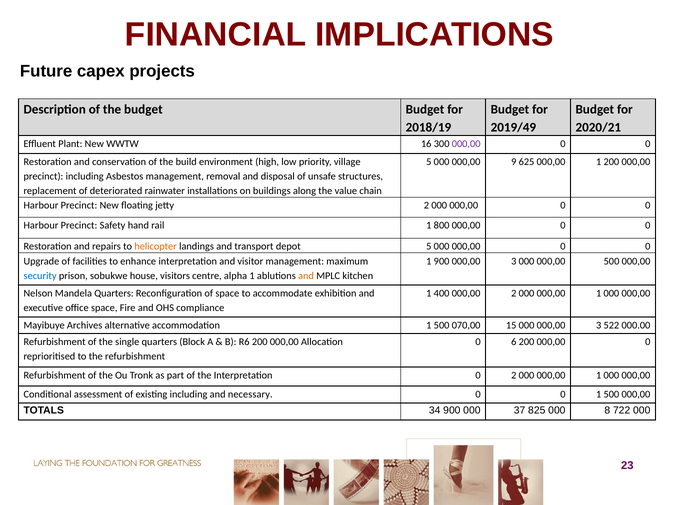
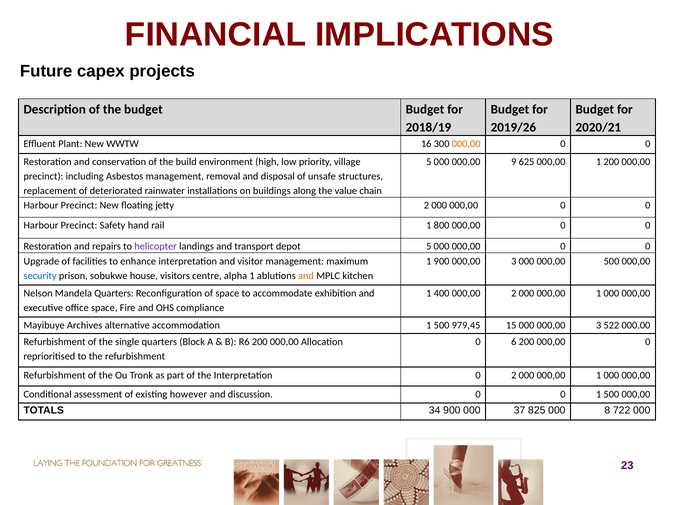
2019/49: 2019/49 -> 2019/26 (513, 128)
000,00 colour: purple -> orange (466, 144)
helicopter colour: orange -> purple (156, 247)
070,00: 070,00 -> 979,45 (466, 326)
existing including: including -> however (188, 395)
necessary: necessary -> discussion (250, 395)
